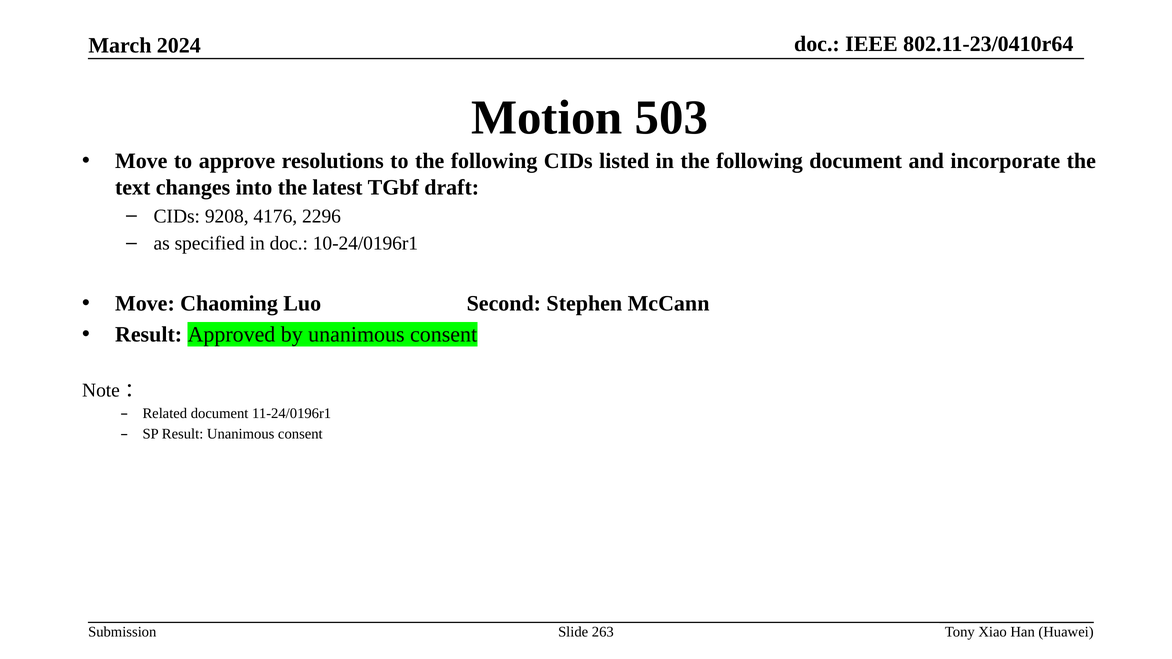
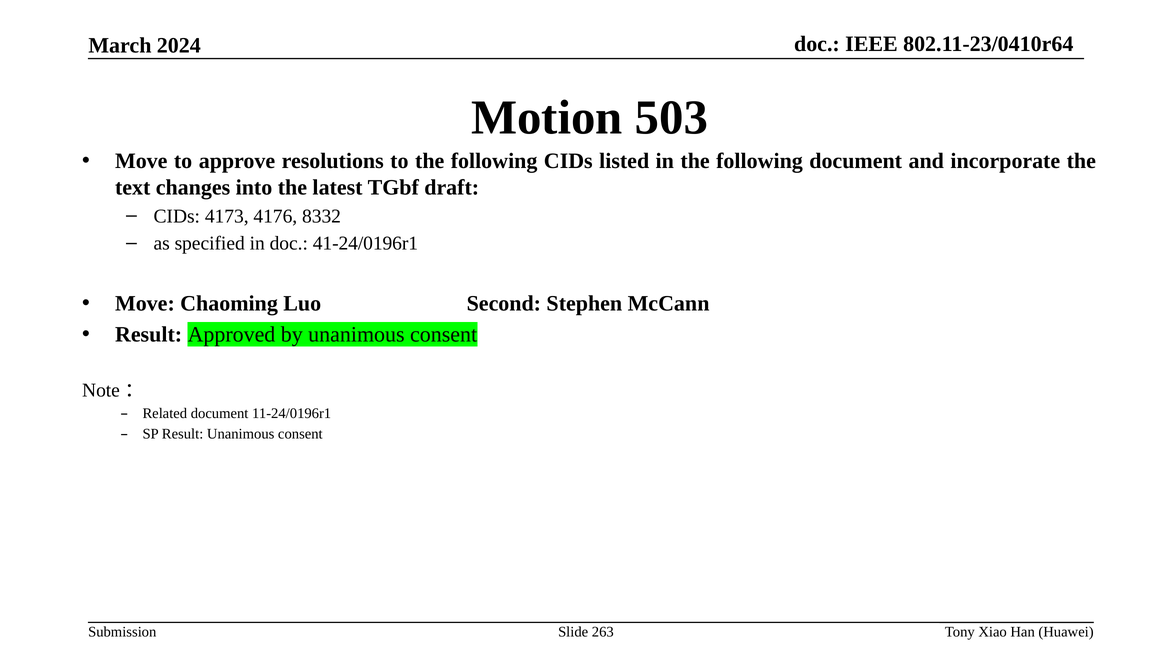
9208: 9208 -> 4173 (227, 216)
2296: 2296 -> 8332 (322, 216)
10-24/0196r1: 10-24/0196r1 -> 41-24/0196r1 (365, 244)
